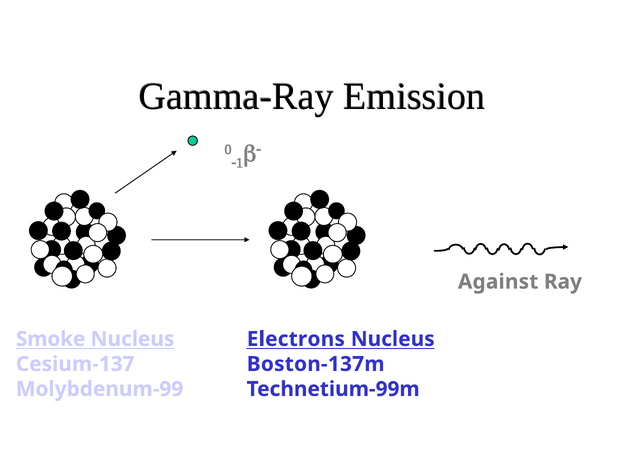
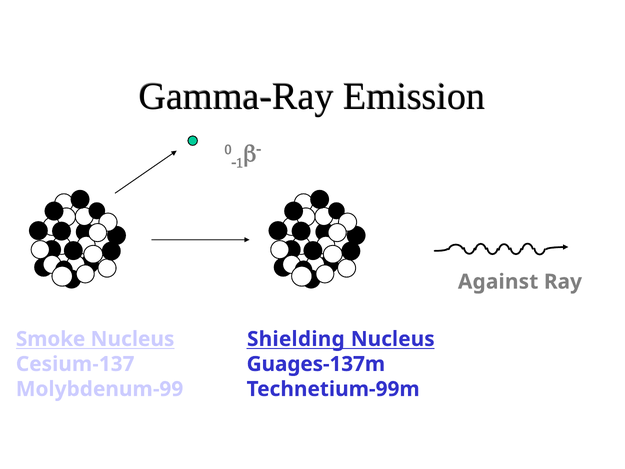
Electrons: Electrons -> Shielding (296, 339)
Boston-137m: Boston-137m -> Guages-137m (316, 364)
